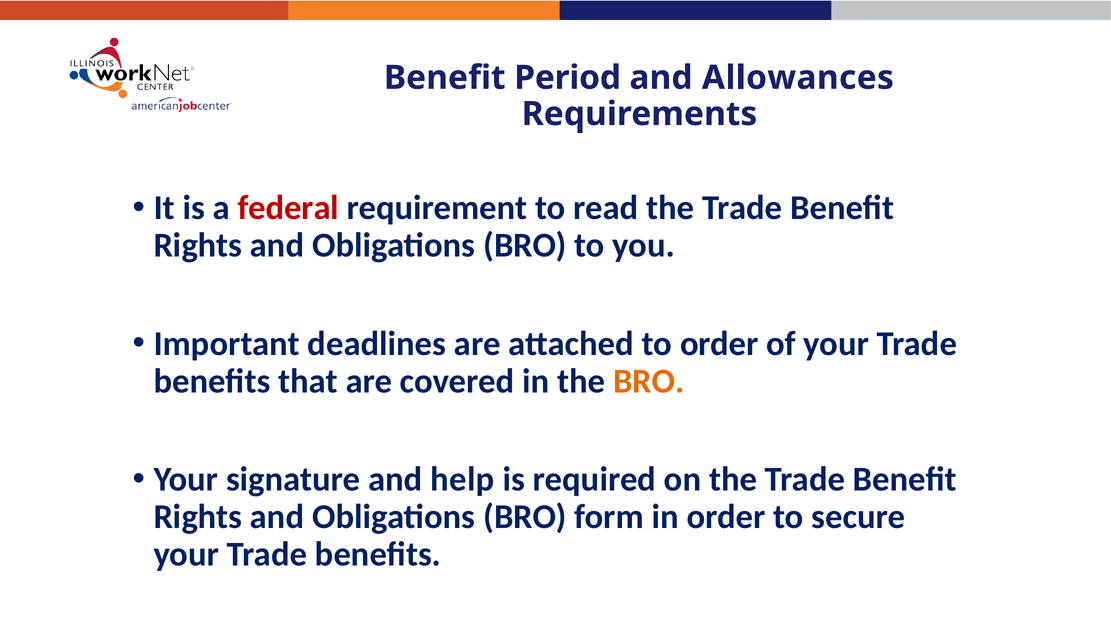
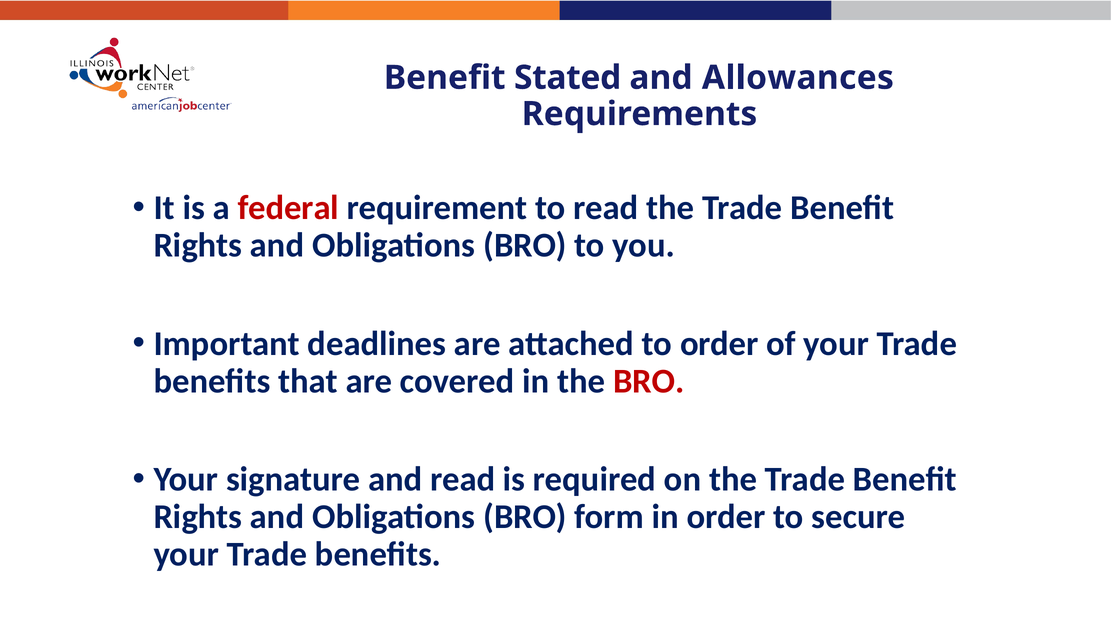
Period: Period -> Stated (568, 78)
BRO colour: orange -> red (649, 381)
and help: help -> read (463, 479)
